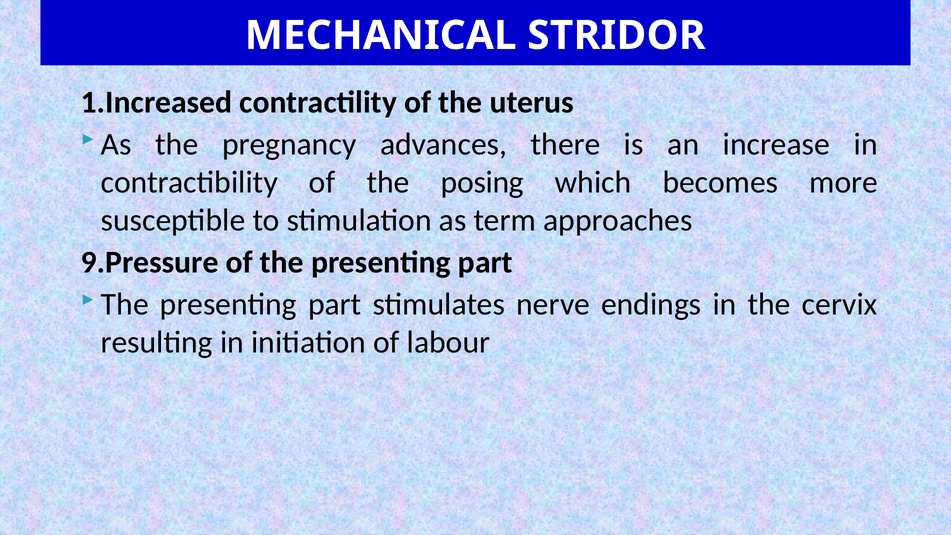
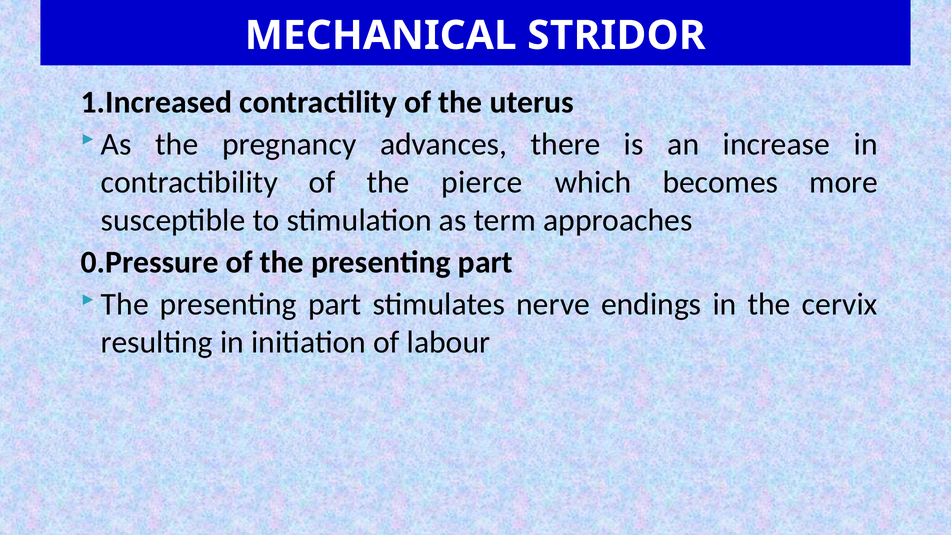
posing: posing -> pierce (482, 182)
9.Pressure: 9.Pressure -> 0.Pressure (150, 262)
